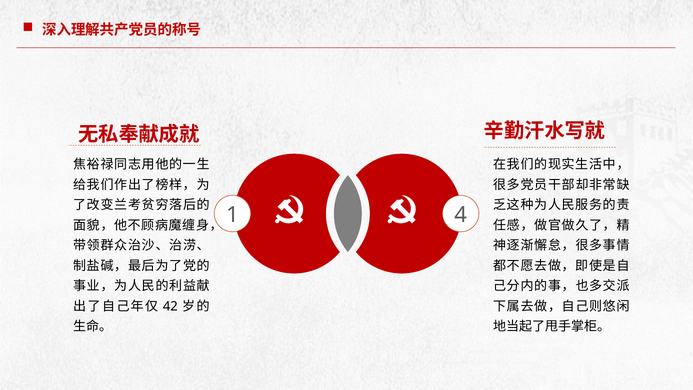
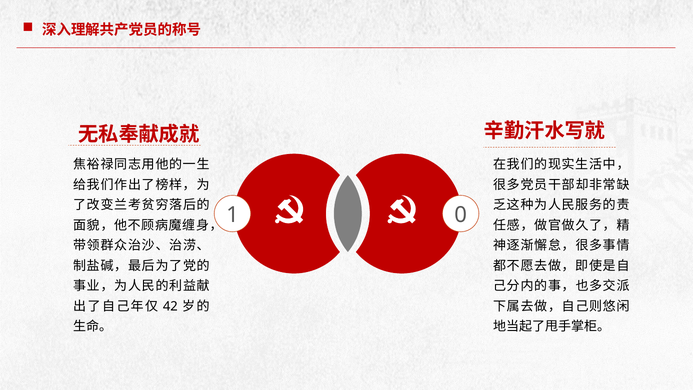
4: 4 -> 0 (461, 215)
